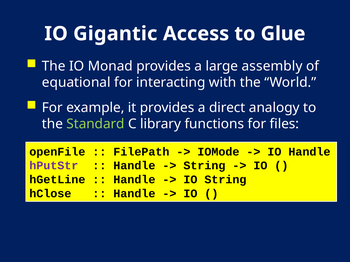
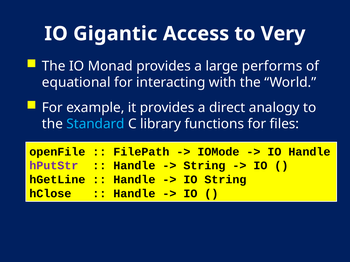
Glue: Glue -> Very (283, 34)
assembly: assembly -> performs (272, 66)
Standard colour: light green -> light blue (96, 124)
